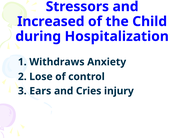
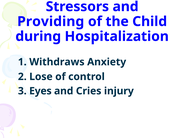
Increased: Increased -> Providing (51, 21)
Ears: Ears -> Eyes (40, 91)
